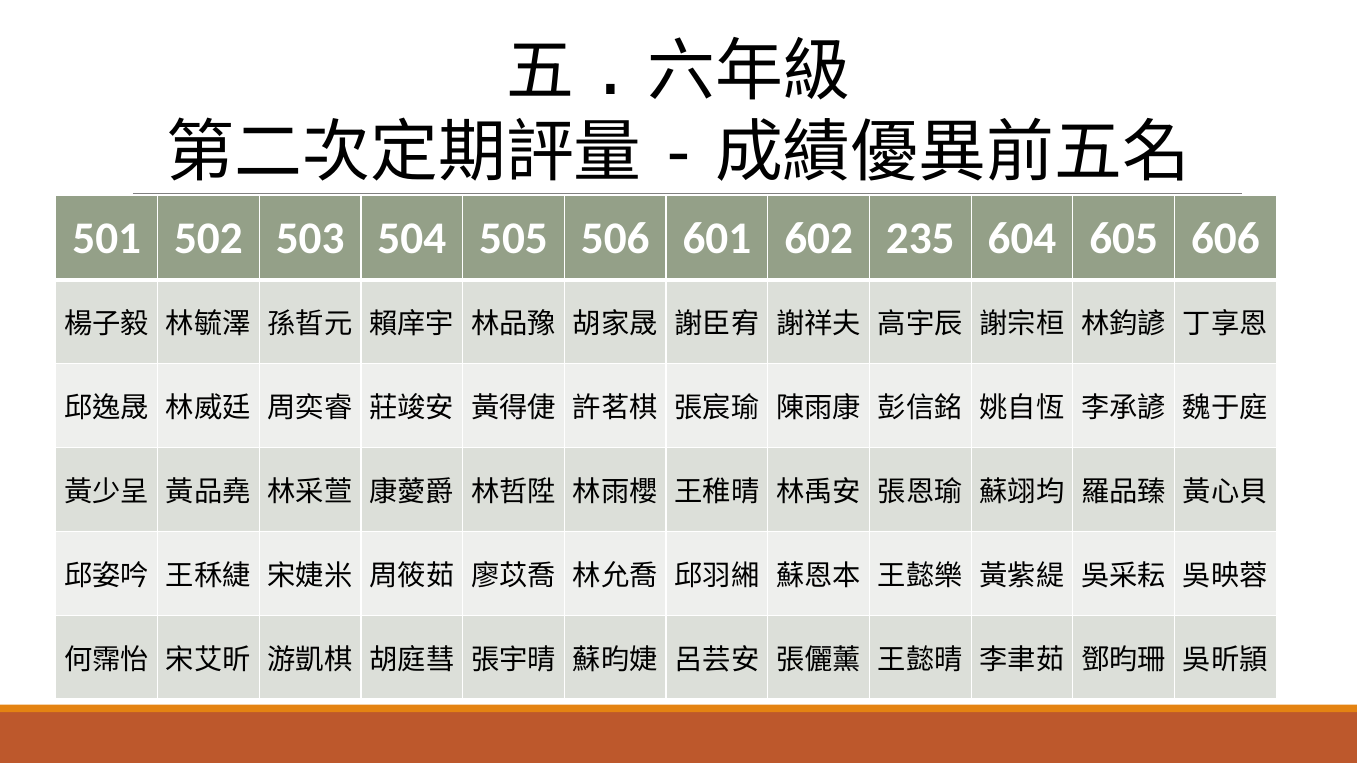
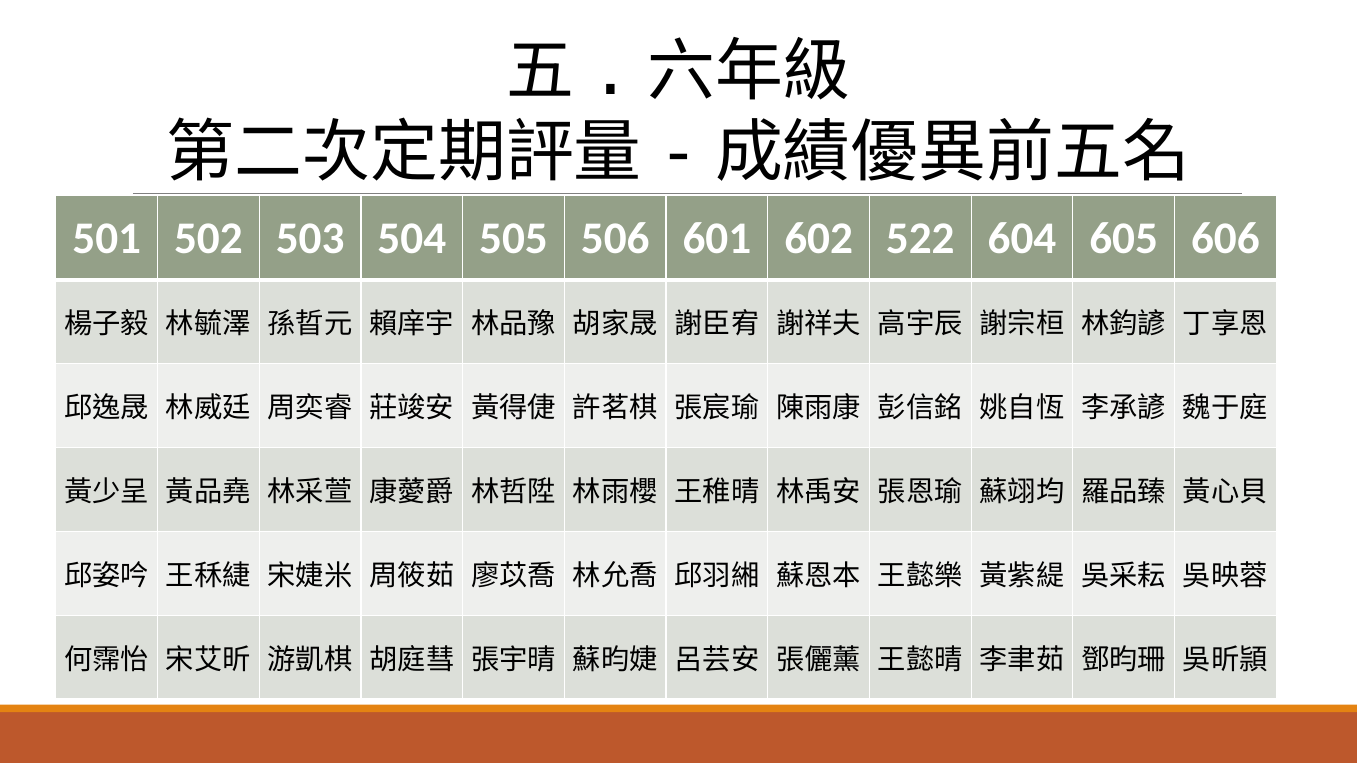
235: 235 -> 522 (920, 238)
